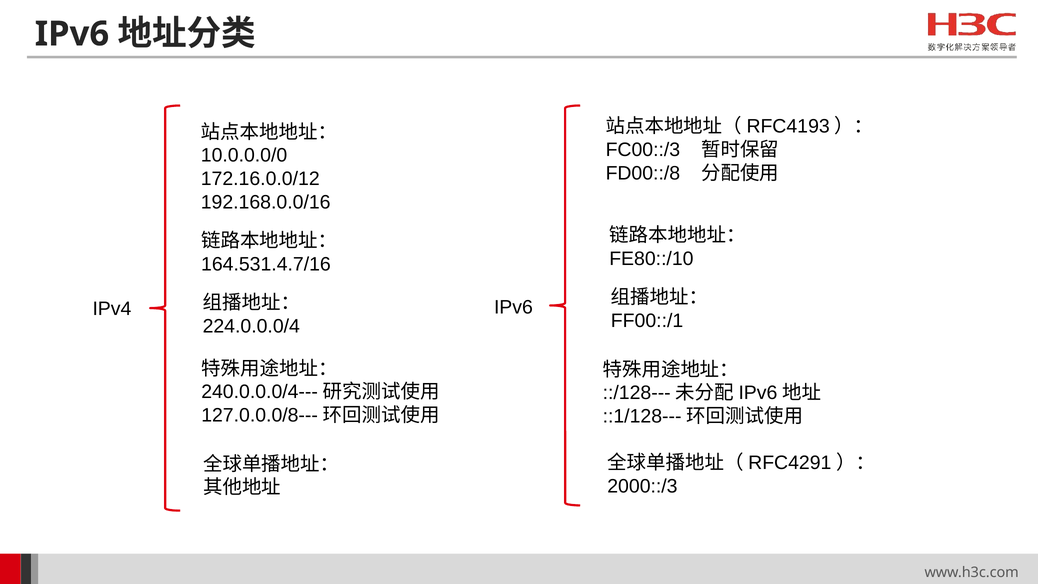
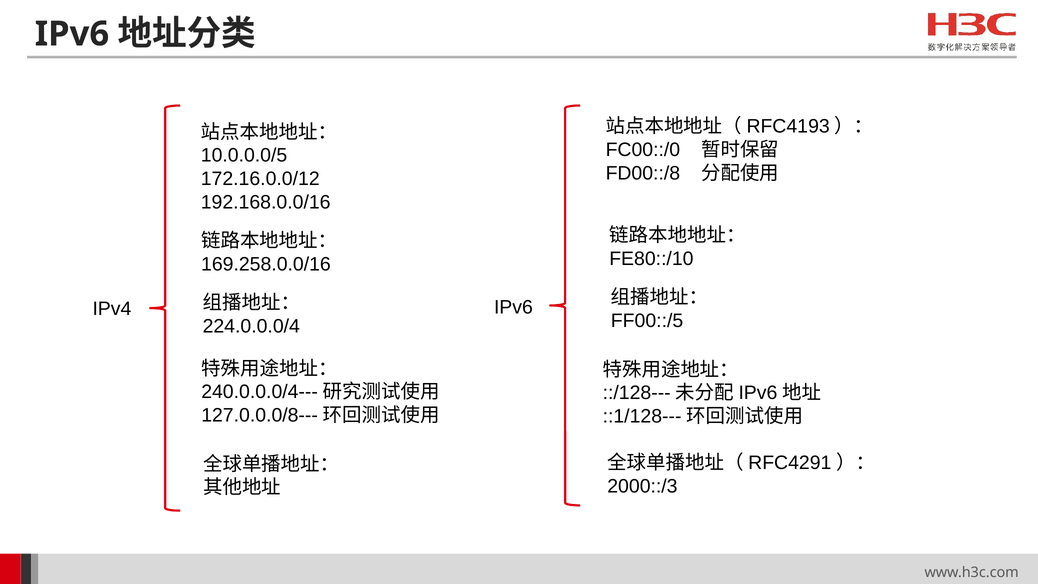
FC00::/3: FC00::/3 -> FC00::/0 (643, 150)
10.0.0.0/0: 10.0.0.0/0 -> 10.0.0.0/5 (244, 155)
164.531.4.7/16: 164.531.4.7/16 -> 169.258.0.0/16 (266, 264)
FF00::/1: FF00::/1 -> FF00::/5 (647, 321)
